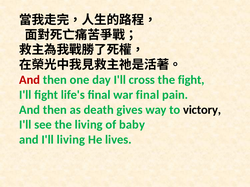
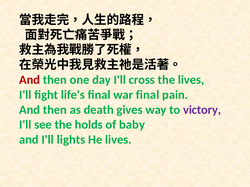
the fight: fight -> lives (191, 80)
victory colour: black -> purple (202, 110)
the living: living -> holds (89, 125)
I'll living: living -> lights (71, 140)
